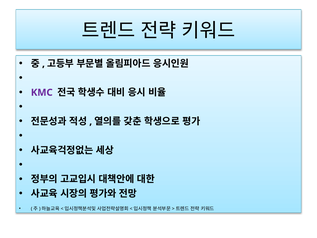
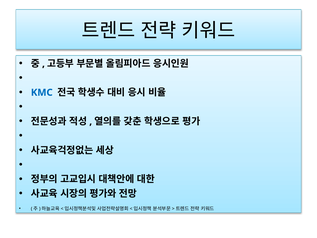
KMC colour: purple -> blue (42, 92)
